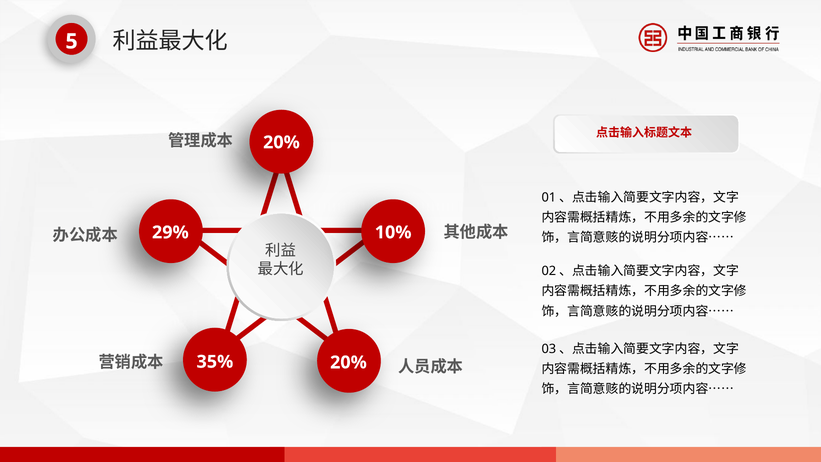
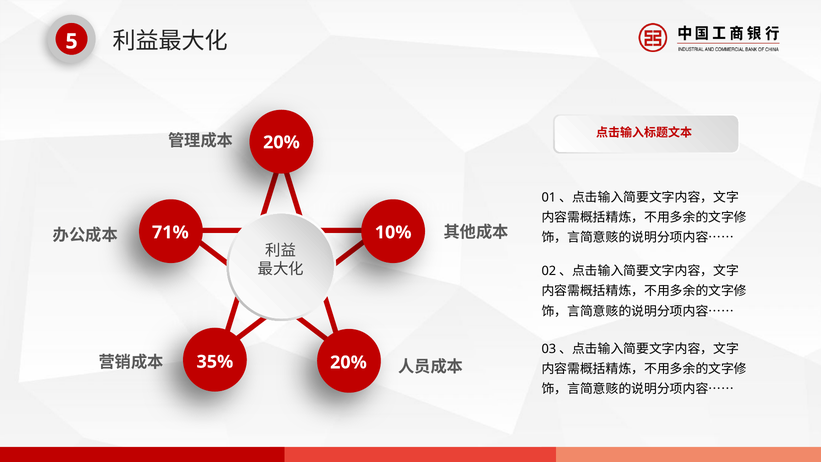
29%: 29% -> 71% (170, 232)
